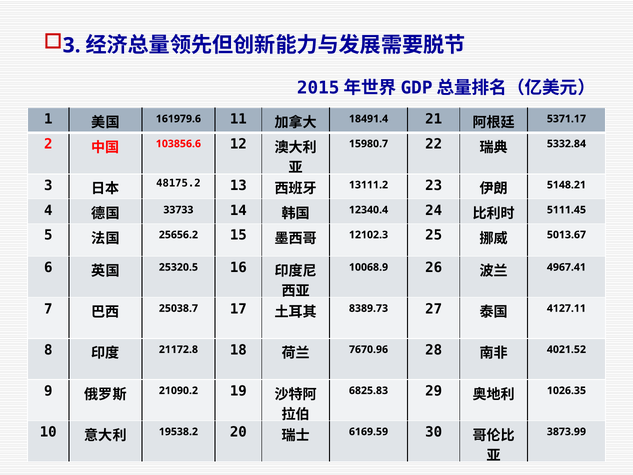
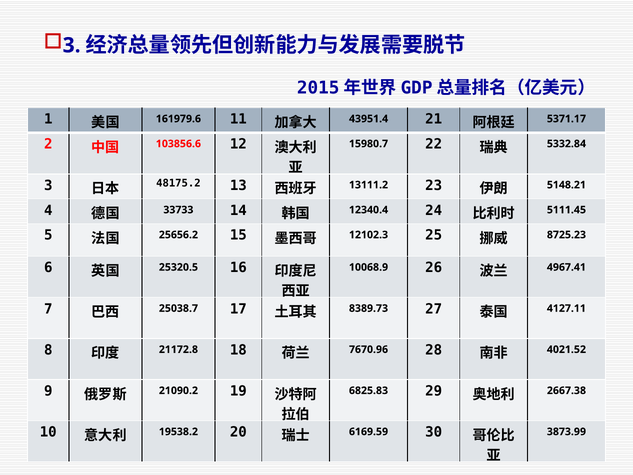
18491.4: 18491.4 -> 43951.4 (369, 119)
5013.67: 5013.67 -> 8725.23 (566, 235)
1026.35: 1026.35 -> 2667.38 (566, 390)
